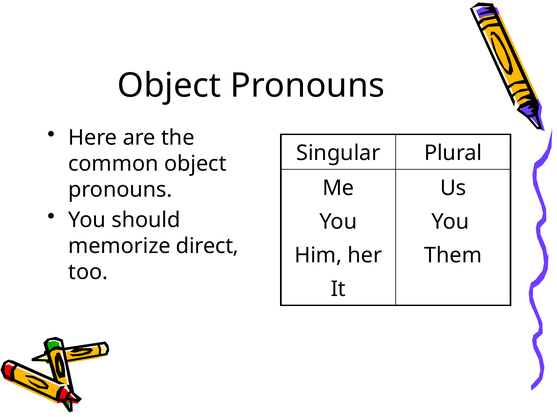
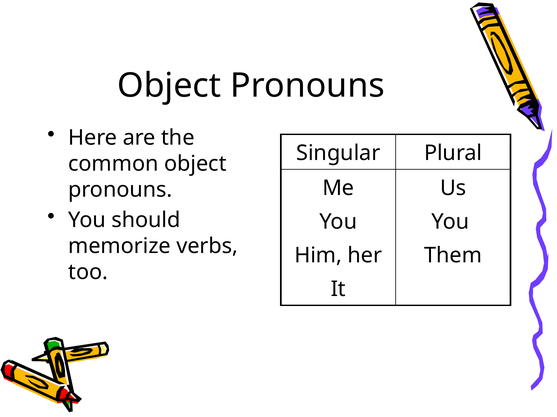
direct: direct -> verbs (207, 246)
